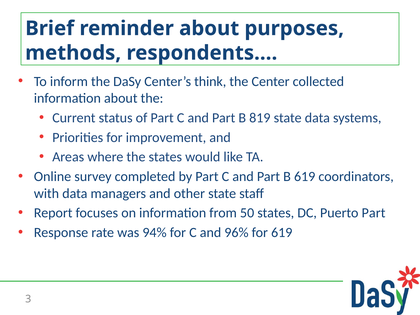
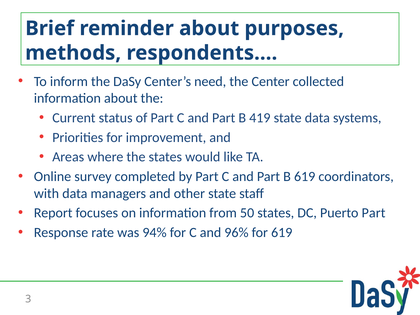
think: think -> need (210, 81)
819: 819 -> 419 (260, 118)
